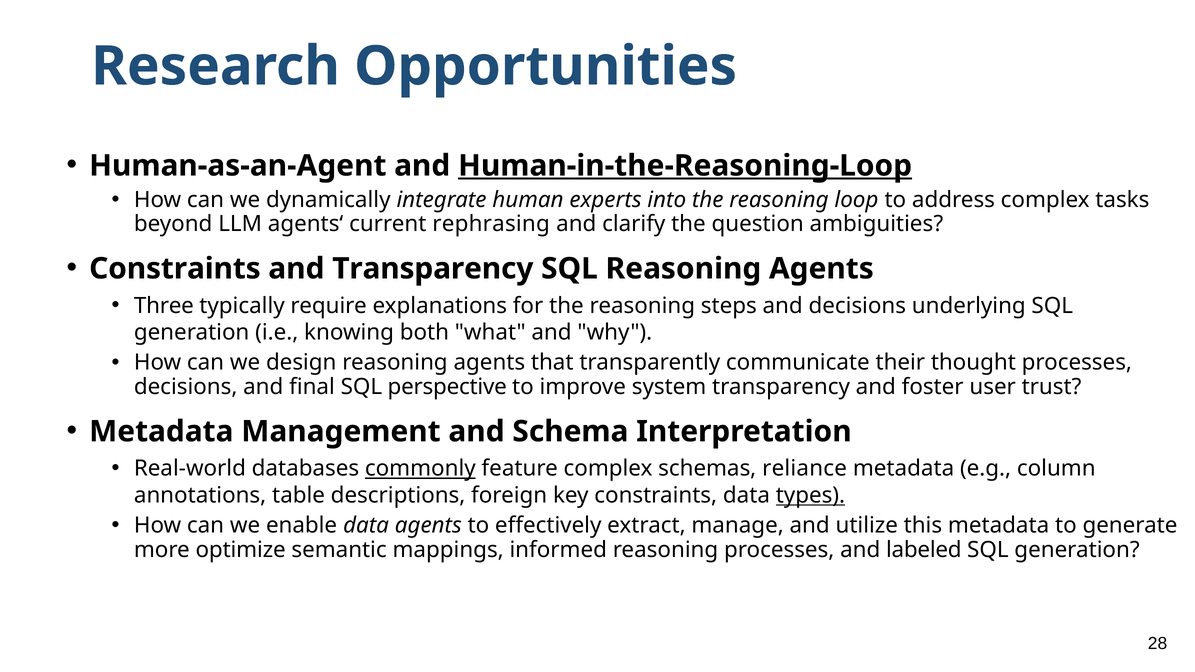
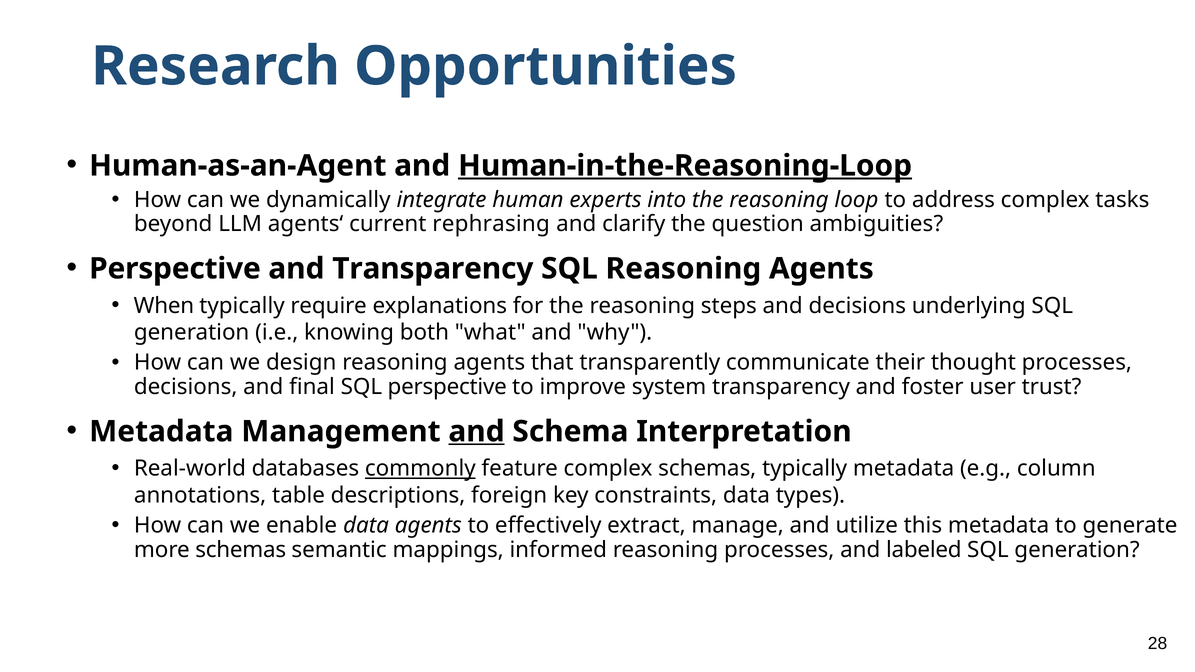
Constraints: Constraints -> Perspective (175, 269)
Three: Three -> When (164, 306)
and underline: none -> present (476, 432)
schemas reliance: reliance -> typically (805, 469)
types underline: present -> none (810, 496)
more optimize: optimize -> schemas (241, 550)
